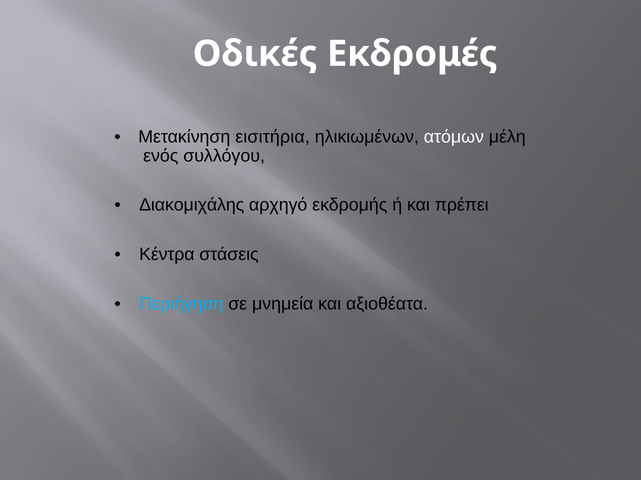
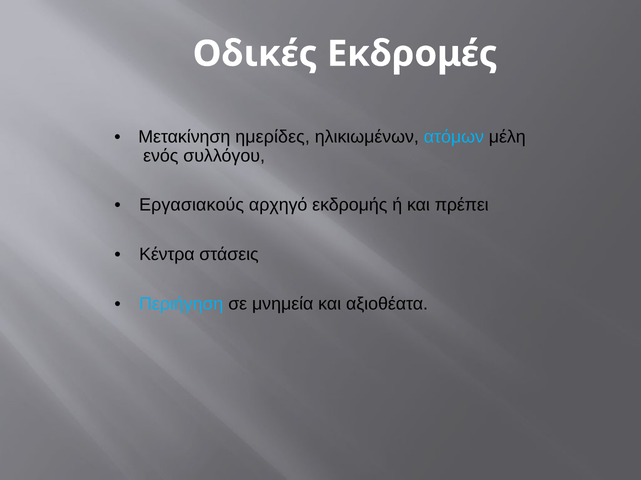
εισιτήρια: εισιτήρια -> ημερίδες (273, 137)
ατόμων colour: white -> light blue (454, 137)
Διακομιχάλης: Διακομιχάλης -> Εργασιακούς (192, 205)
